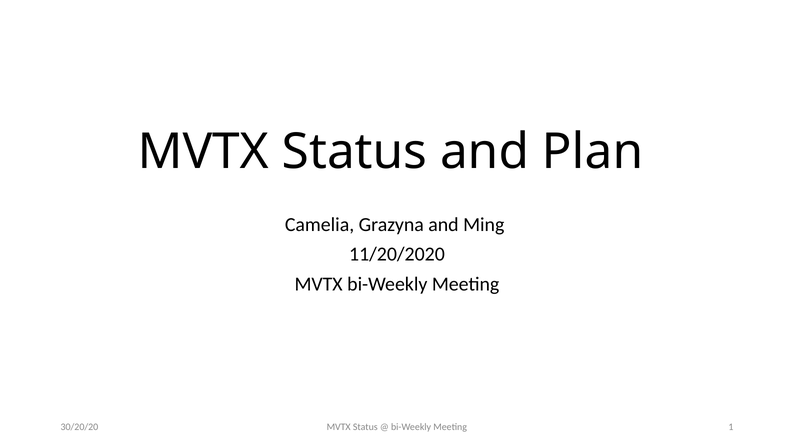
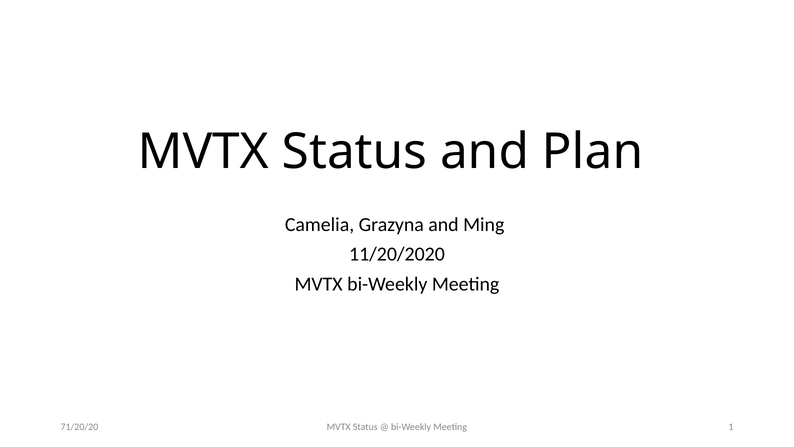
30/20/20: 30/20/20 -> 71/20/20 (79, 427)
